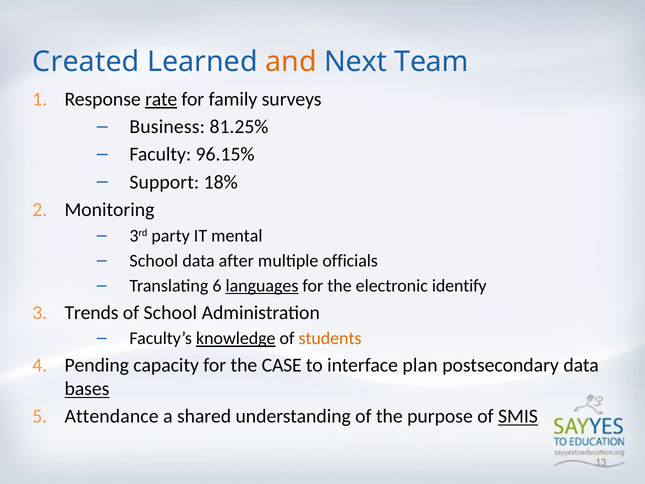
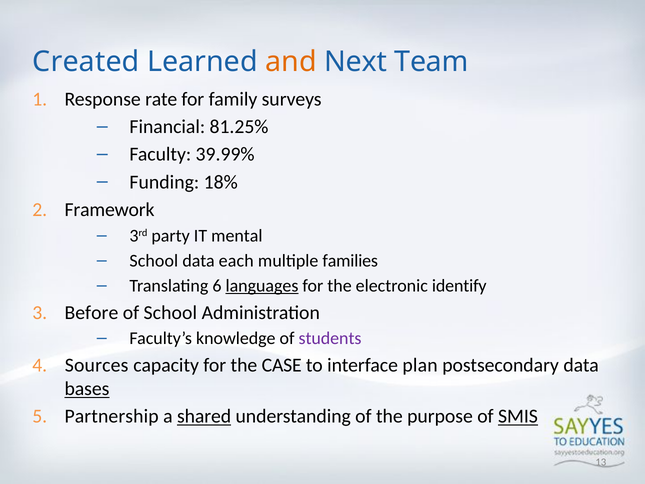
rate underline: present -> none (161, 99)
Business: Business -> Financial (167, 127)
96.15%: 96.15% -> 39.99% (225, 154)
Support: Support -> Funding (164, 182)
Monitoring: Monitoring -> Framework (110, 210)
after: after -> each (236, 261)
officials: officials -> families (350, 261)
Trends: Trends -> Before (91, 312)
knowledge underline: present -> none (236, 338)
students colour: orange -> purple (330, 338)
Pending: Pending -> Sources (97, 365)
Attendance: Attendance -> Partnership (112, 416)
shared underline: none -> present (204, 416)
